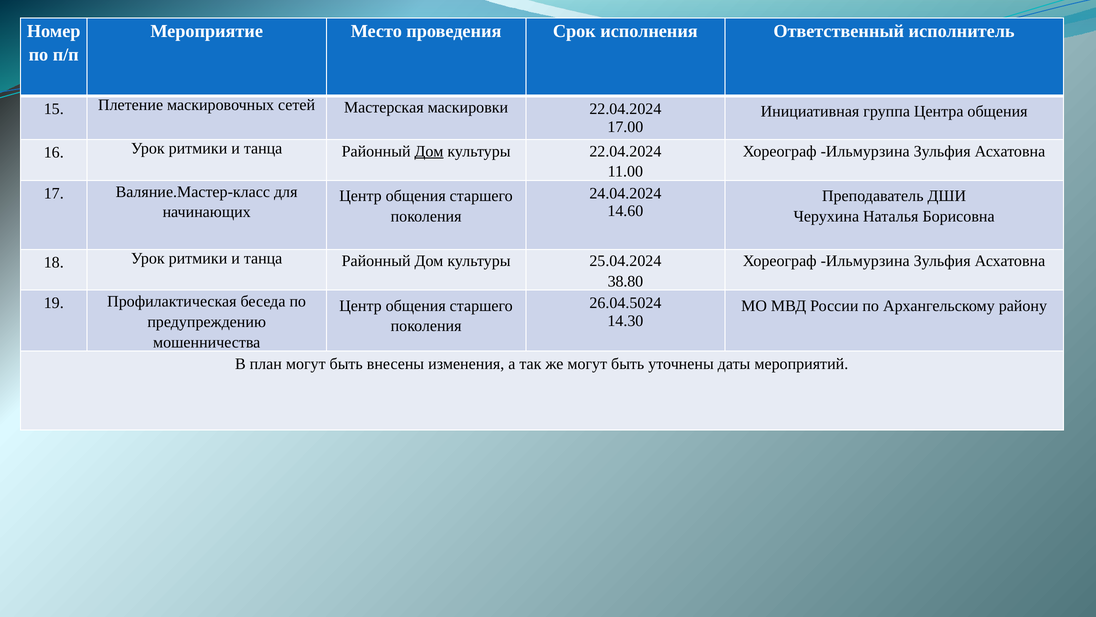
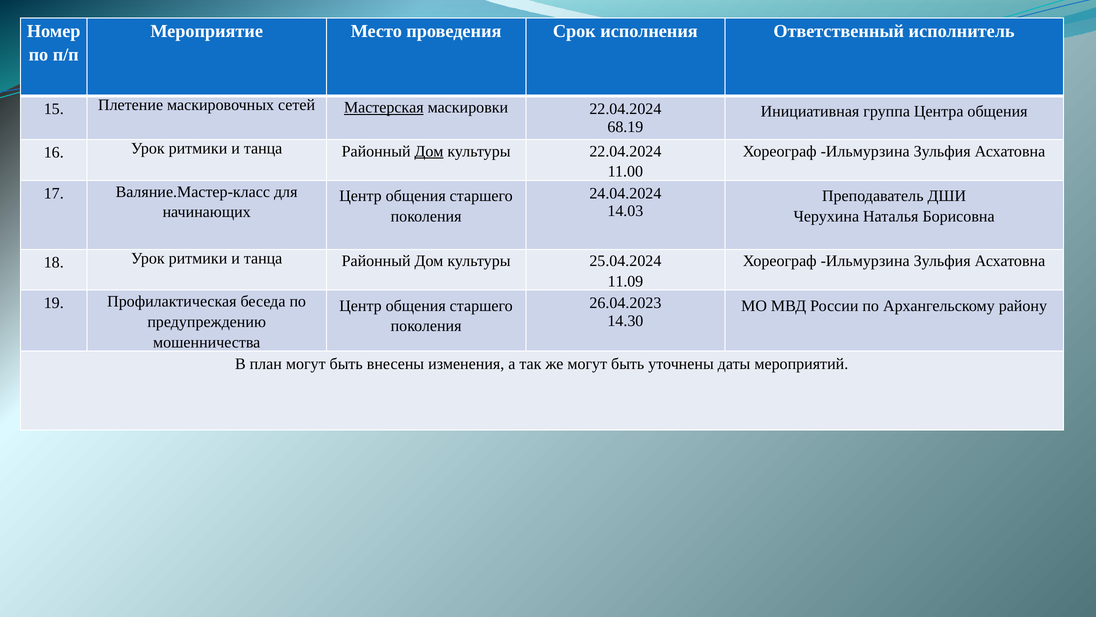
Мастерская underline: none -> present (384, 108)
17.00: 17.00 -> 68.19 (625, 127)
14.60: 14.60 -> 14.03 (625, 211)
38.80: 38.80 -> 11.09 (625, 281)
26.04.5024: 26.04.5024 -> 26.04.2023 (625, 303)
